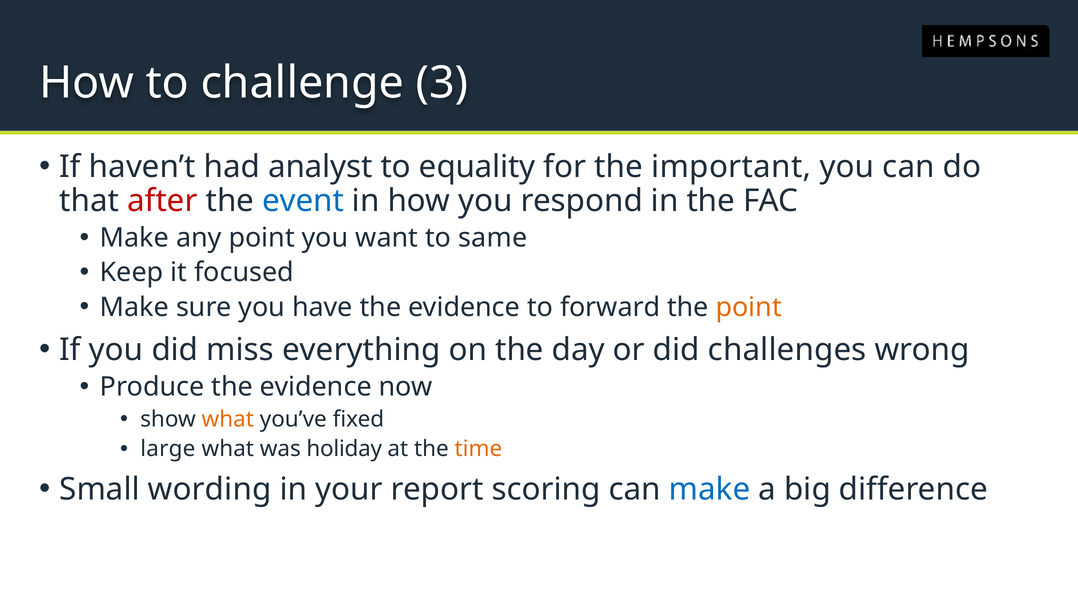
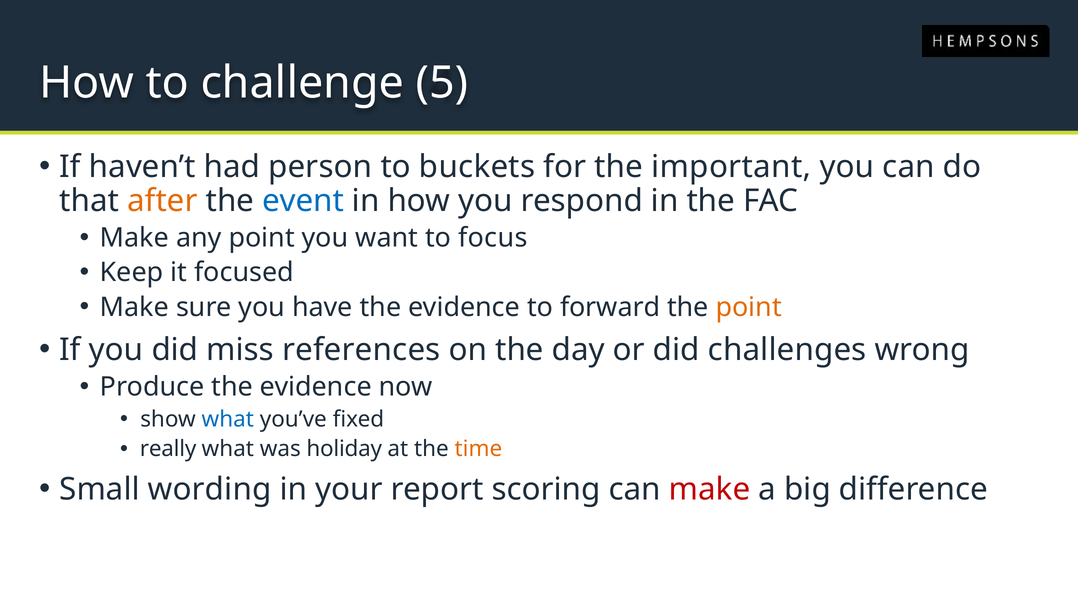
3: 3 -> 5 (442, 83)
analyst: analyst -> person (320, 167)
equality: equality -> buckets (477, 167)
after colour: red -> orange (162, 201)
same: same -> focus (493, 238)
everything: everything -> references (361, 350)
what colour: orange -> blue (228, 419)
large: large -> really (168, 449)
make colour: blue -> red (710, 490)
